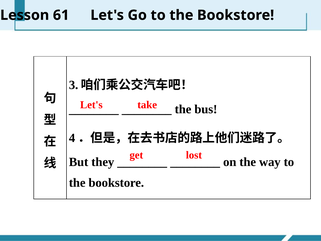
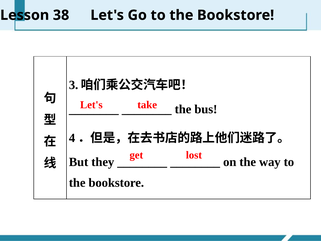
61: 61 -> 38 (61, 15)
